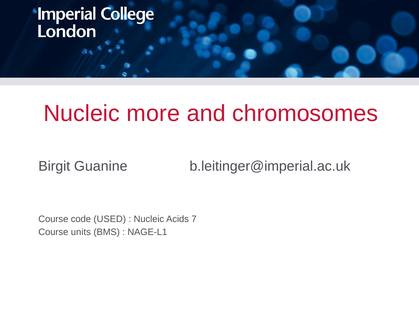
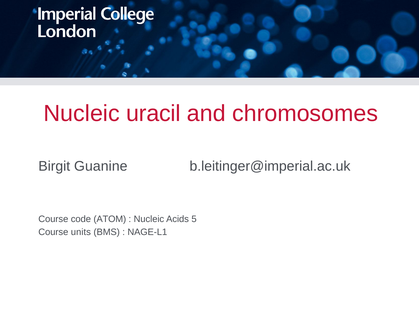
more: more -> uracil (153, 114)
USED: USED -> ATOM (110, 219)
7: 7 -> 5 (194, 219)
